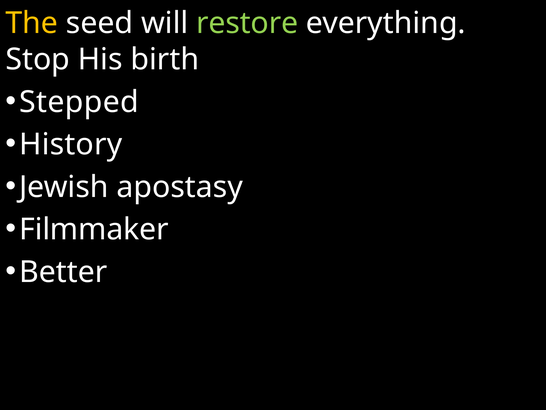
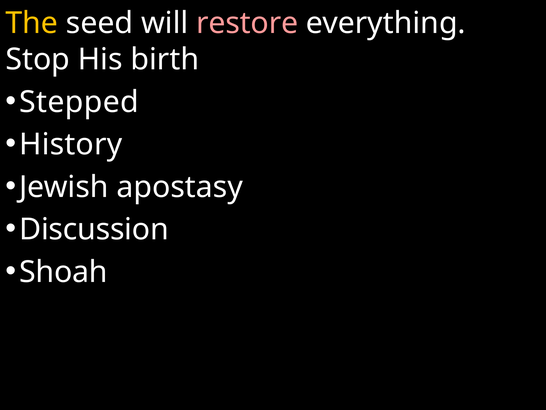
restore colour: light green -> pink (247, 23)
Filmmaker: Filmmaker -> Discussion (94, 229)
Better: Better -> Shoah (63, 272)
